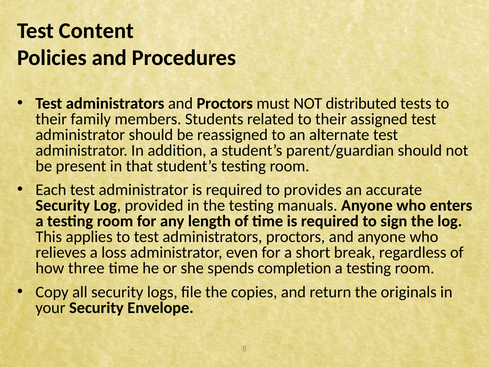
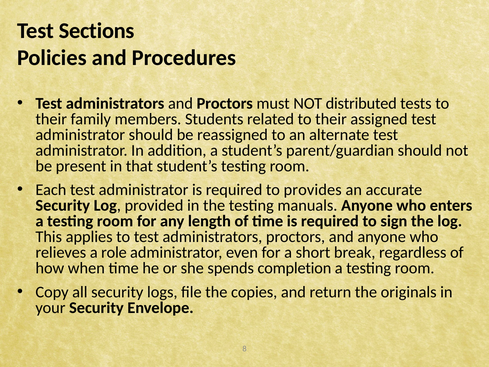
Content: Content -> Sections (97, 31)
loss: loss -> role (114, 252)
three: three -> when (86, 268)
